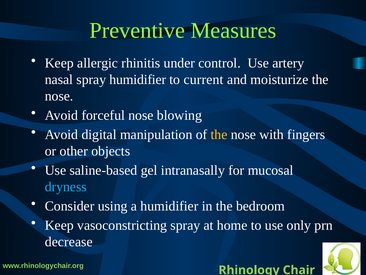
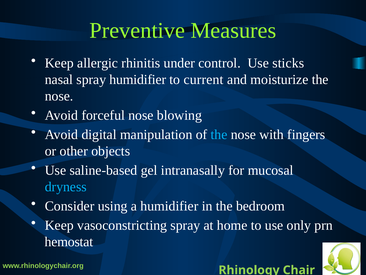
artery: artery -> sticks (288, 63)
the colour: yellow -> light blue (219, 134)
decrease: decrease -> hemostat (69, 241)
